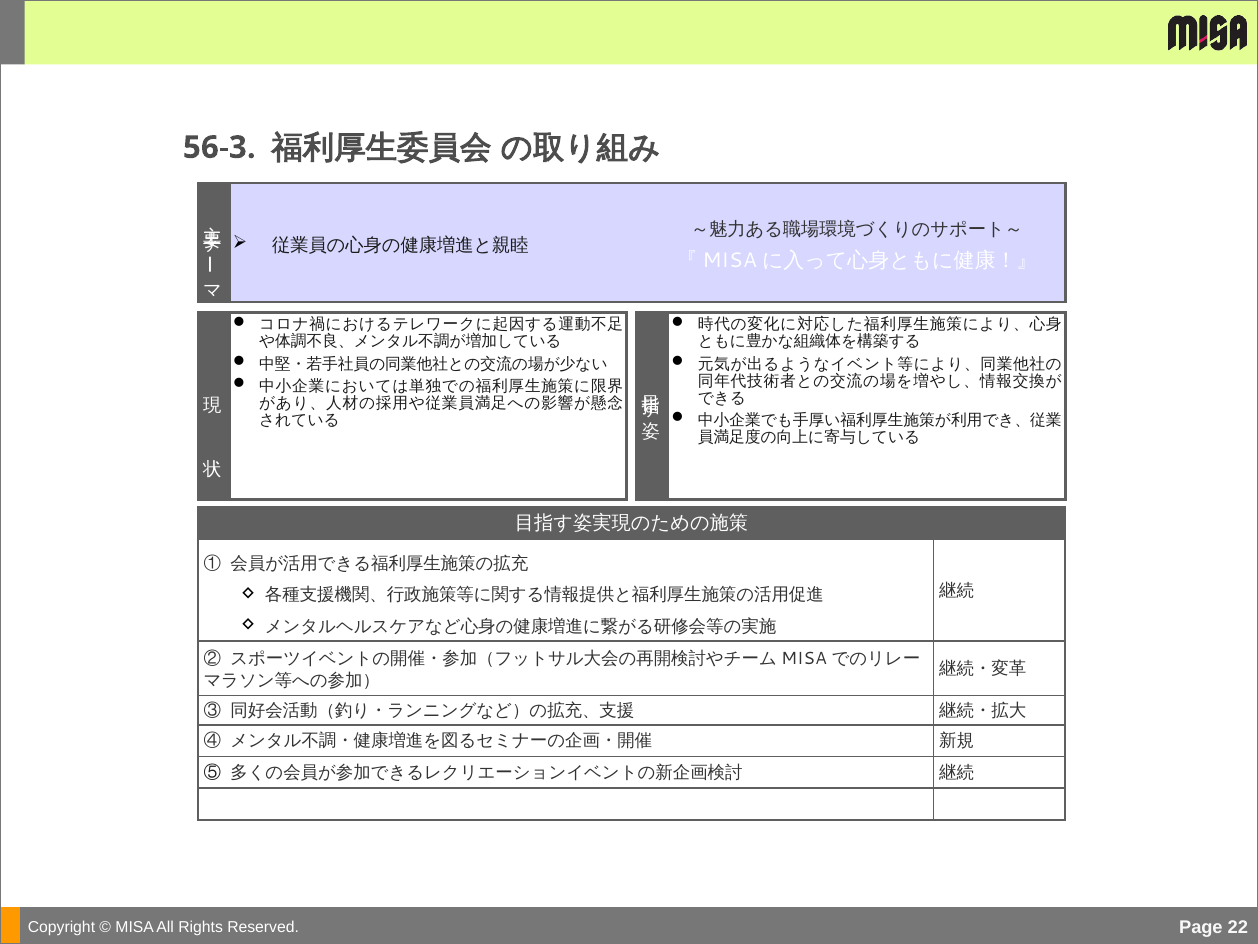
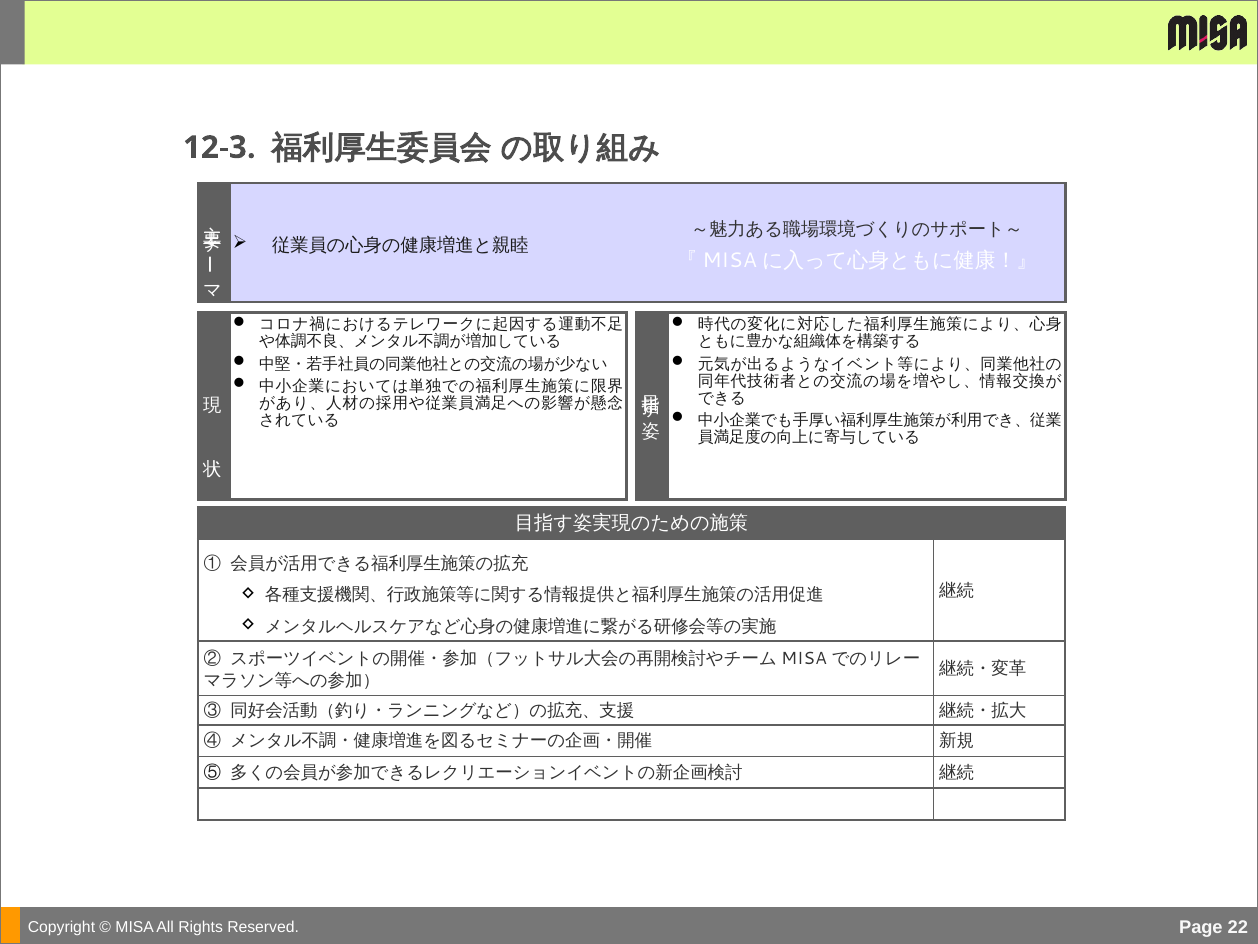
56-3: 56-3 -> 12-3 (219, 147)
